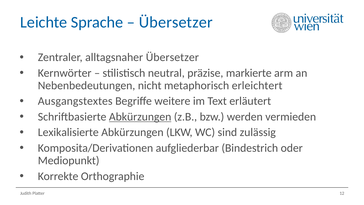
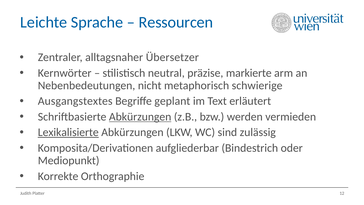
Übersetzer: Übersetzer -> Ressourcen (176, 22)
erleichtert: erleichtert -> schwierige (257, 85)
weitere: weitere -> geplant (172, 101)
Lexikalisierte underline: none -> present (68, 132)
